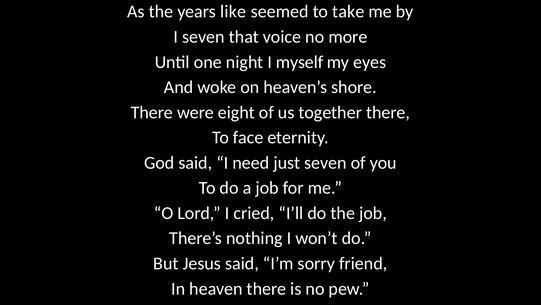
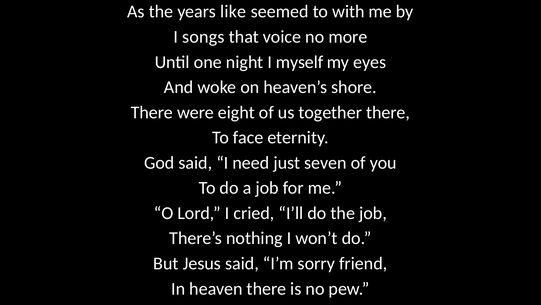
take: take -> with (348, 12)
I seven: seven -> songs (203, 37)
